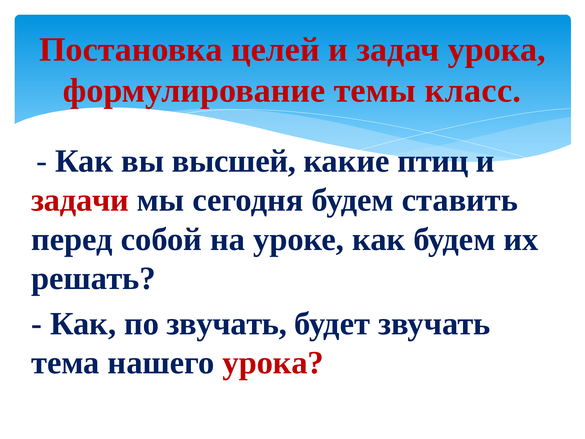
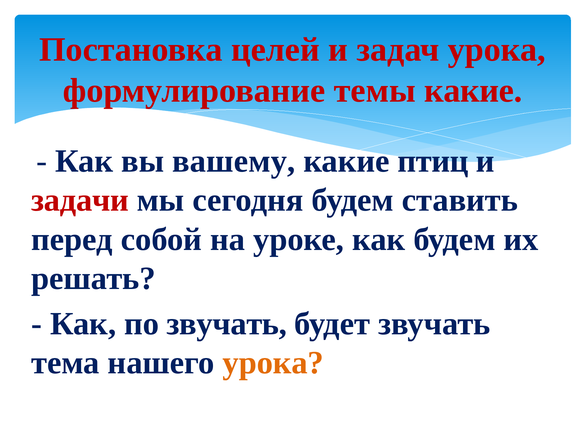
темы класс: класс -> какие (473, 90)
высшей: высшей -> вашему (234, 161)
урока colour: red -> orange (273, 363)
